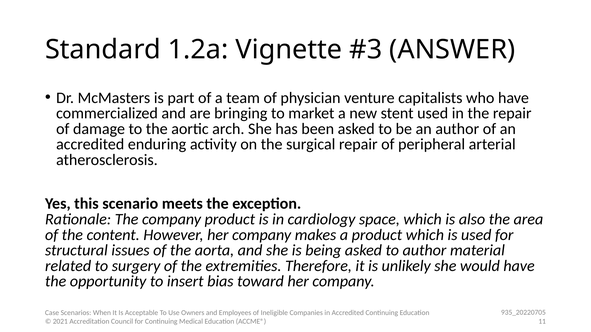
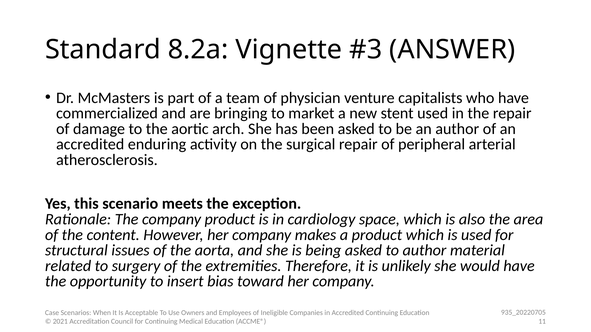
1.2a: 1.2a -> 8.2a (198, 50)
